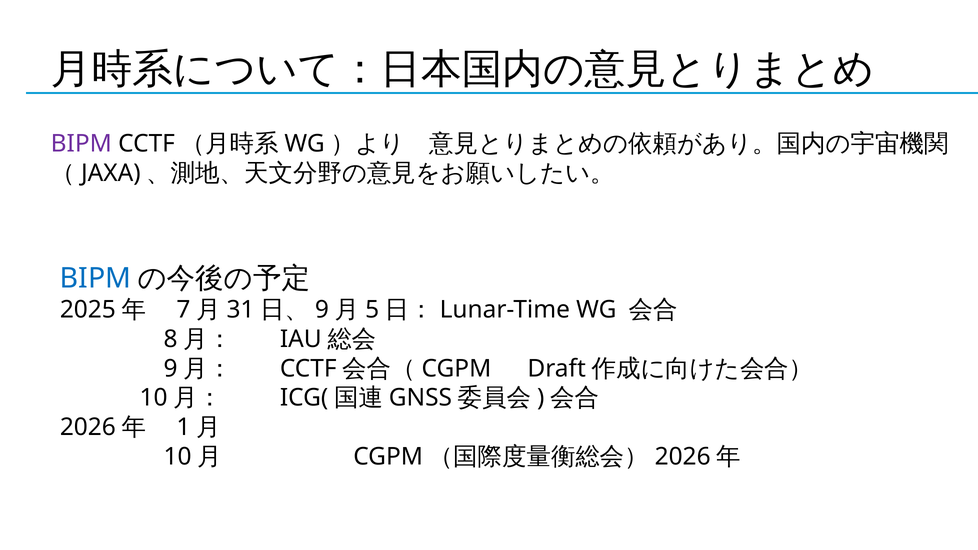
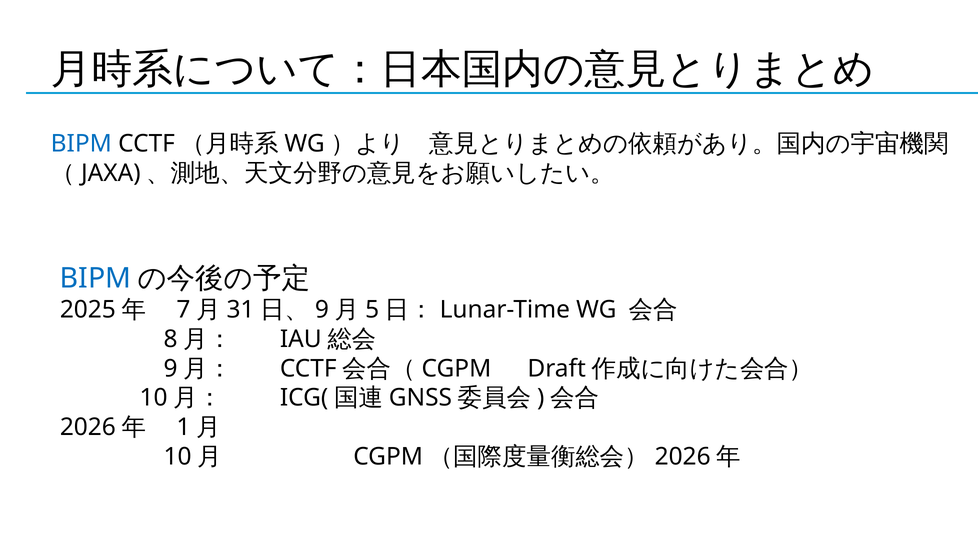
BIPM colour: purple -> blue (81, 144)
